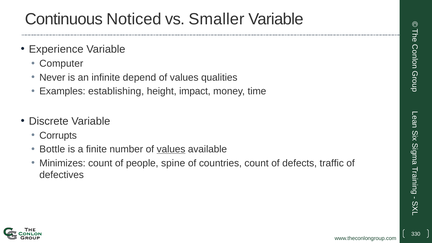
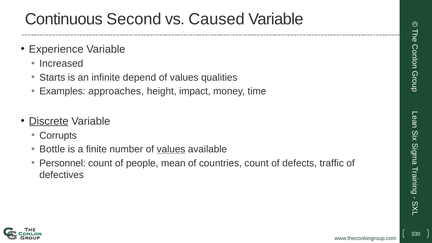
Noticed: Noticed -> Second (134, 19)
Smaller: Smaller -> Caused (217, 19)
Computer: Computer -> Increased (61, 64)
Never: Never -> Starts (52, 78)
establishing: establishing -> approaches (116, 91)
Discrete underline: none -> present (49, 121)
Minimizes: Minimizes -> Personnel (62, 163)
spine: spine -> mean (173, 163)
